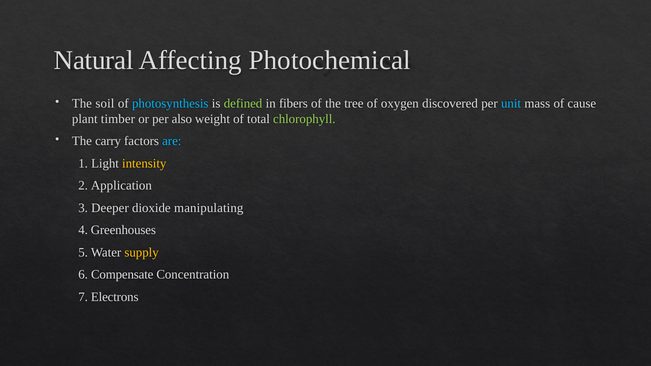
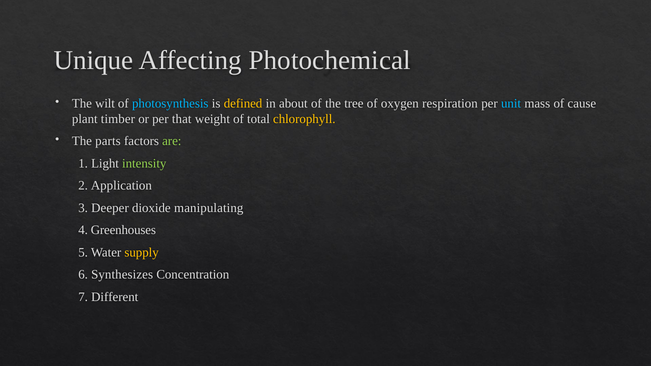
Natural: Natural -> Unique (93, 60)
soil: soil -> wilt (105, 104)
defined colour: light green -> yellow (243, 104)
fibers: fibers -> about (293, 104)
discovered: discovered -> respiration (450, 104)
also: also -> that (182, 119)
chlorophyll colour: light green -> yellow (304, 119)
carry: carry -> parts (108, 141)
are colour: light blue -> light green (172, 141)
intensity colour: yellow -> light green (144, 164)
Compensate: Compensate -> Synthesizes (122, 275)
Electrons: Electrons -> Different (115, 297)
